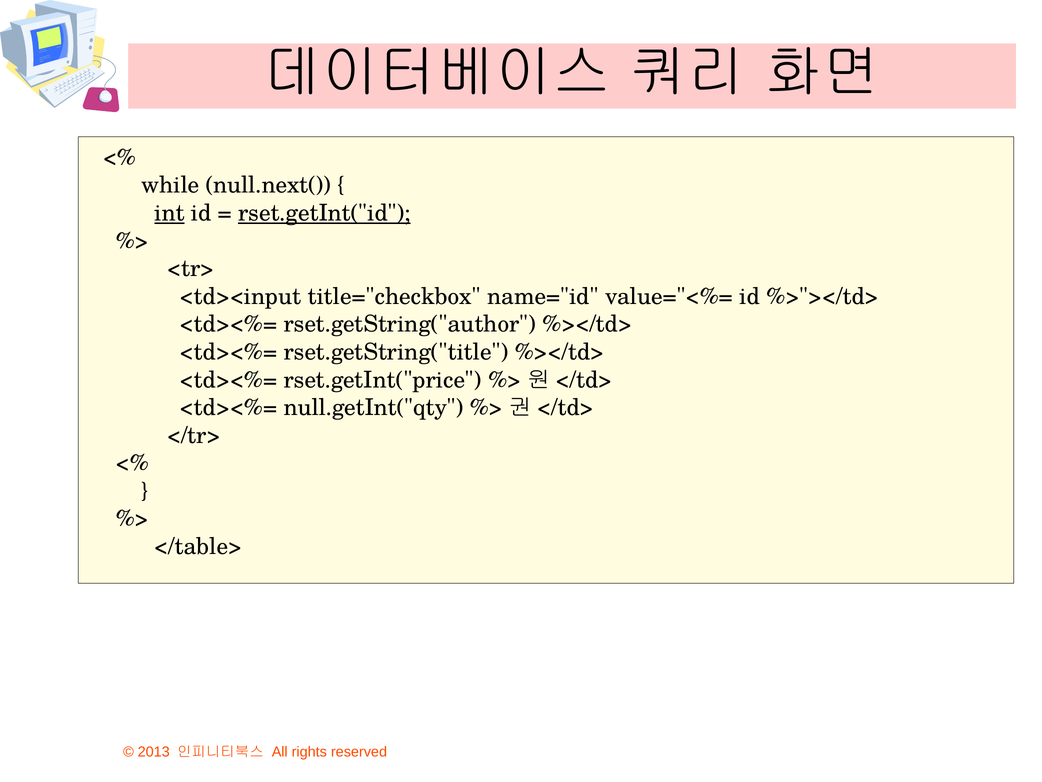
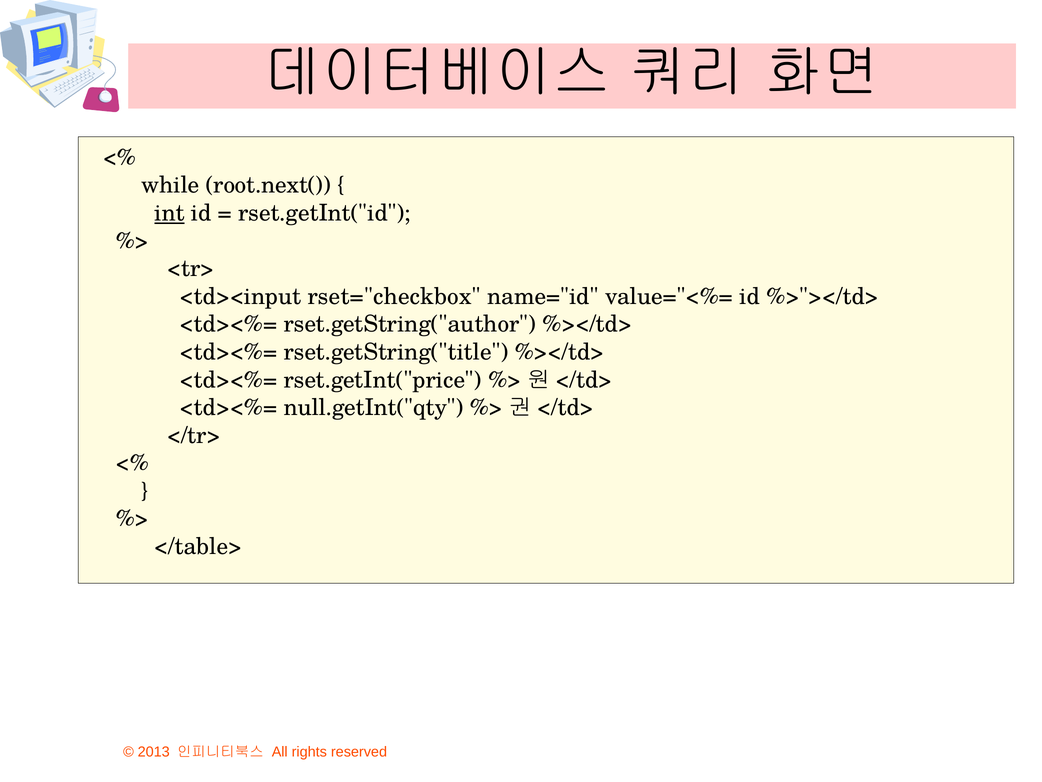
null.next(: null.next( -> root.next( (268, 185)
rset.getInt("id underline: present -> none (324, 213)
title="checkbox: title="checkbox -> rset="checkbox (394, 296)
